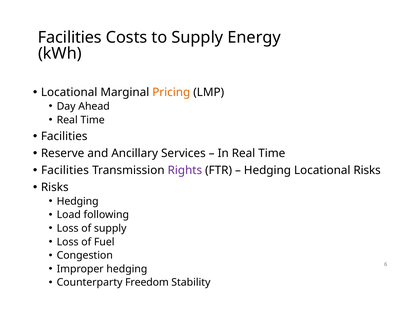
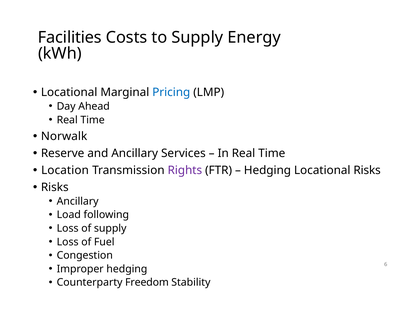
Pricing colour: orange -> blue (171, 92)
Facilities: Facilities -> Norwalk (64, 136)
Facilities: Facilities -> Location (65, 170)
Hedging: Hedging -> Ancillary (78, 201)
